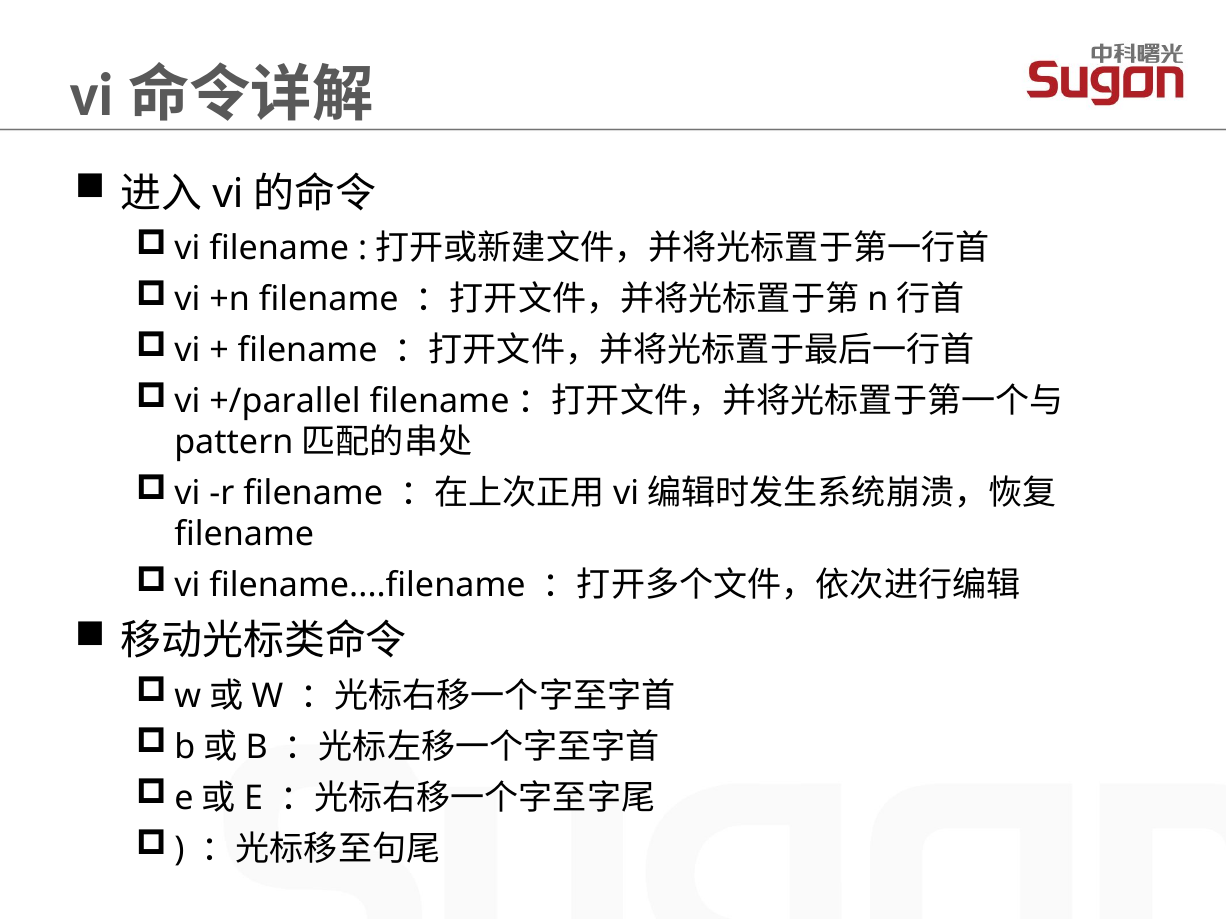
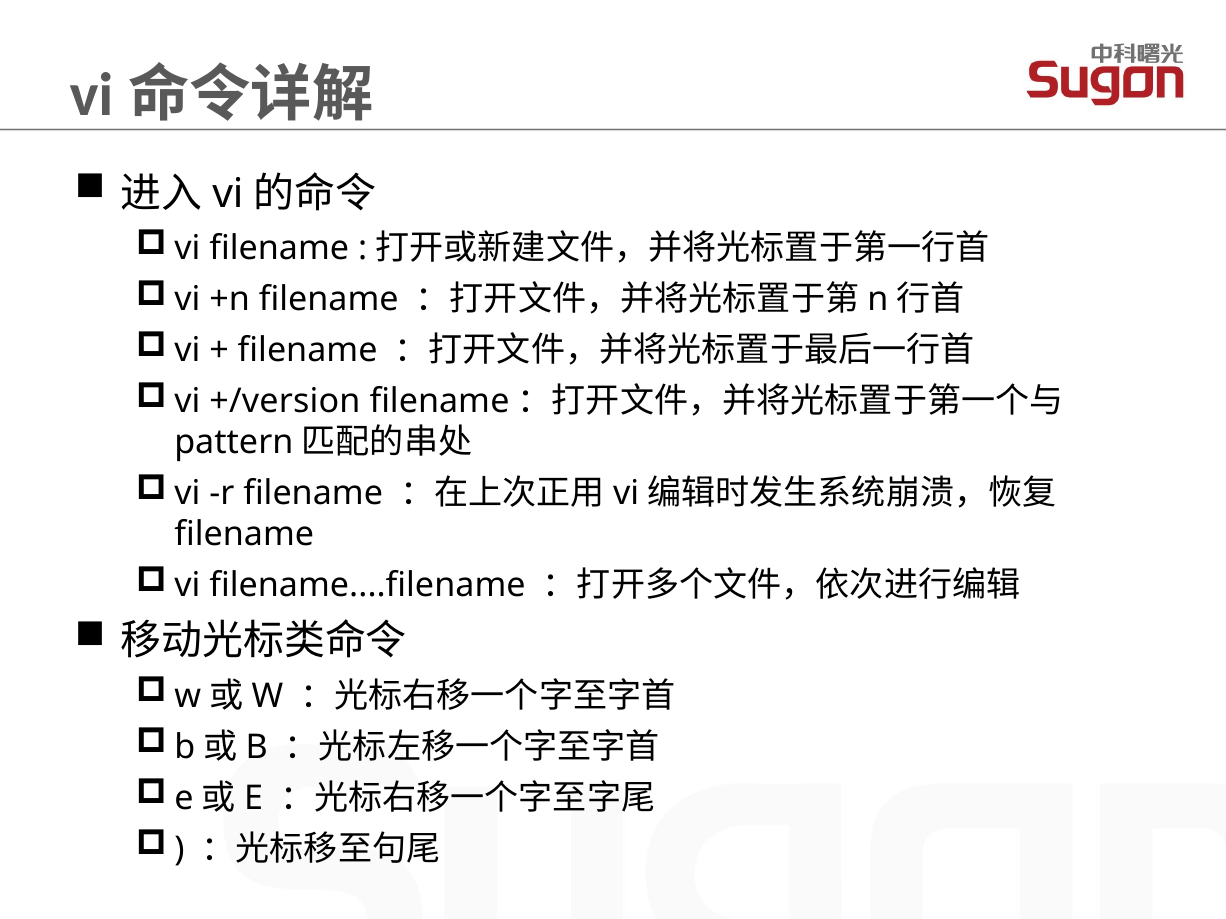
+/parallel: +/parallel -> +/version (285, 402)
